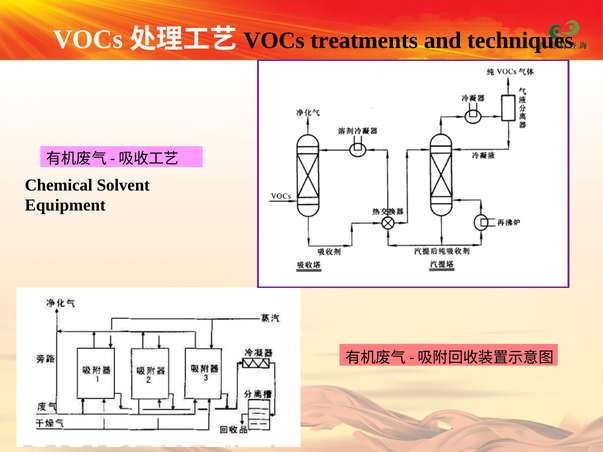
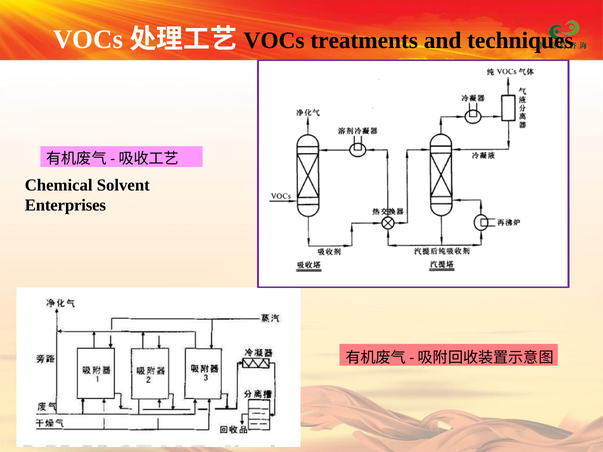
Equipment: Equipment -> Enterprises (65, 205)
